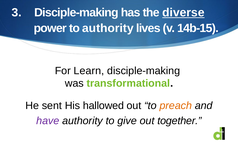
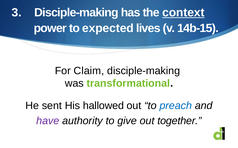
diverse: diverse -> context (183, 13)
to authority: authority -> expected (108, 28)
Learn: Learn -> Claim (89, 71)
preach colour: orange -> blue (176, 106)
